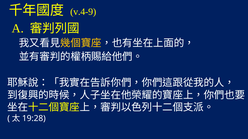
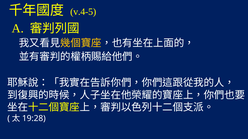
v.4-9: v.4-9 -> v.4-5 (83, 12)
